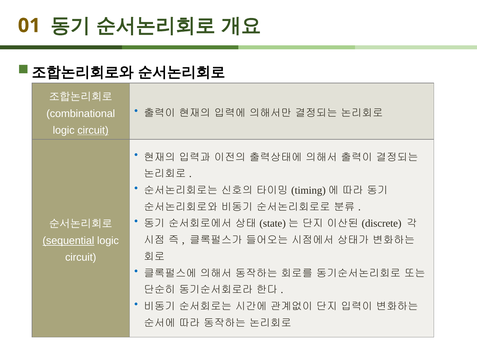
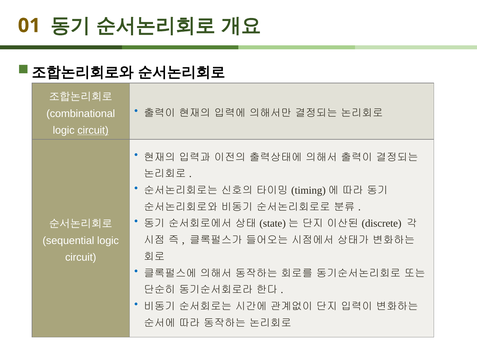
sequential underline: present -> none (68, 241)
